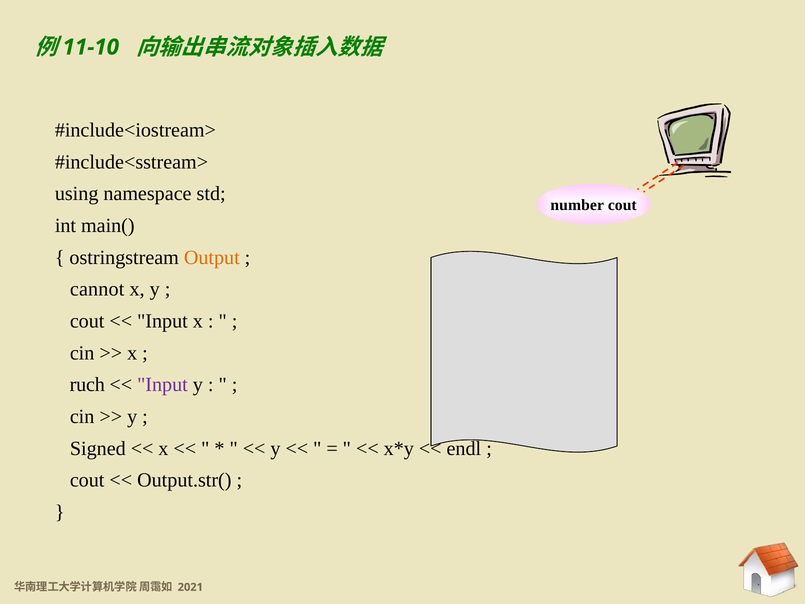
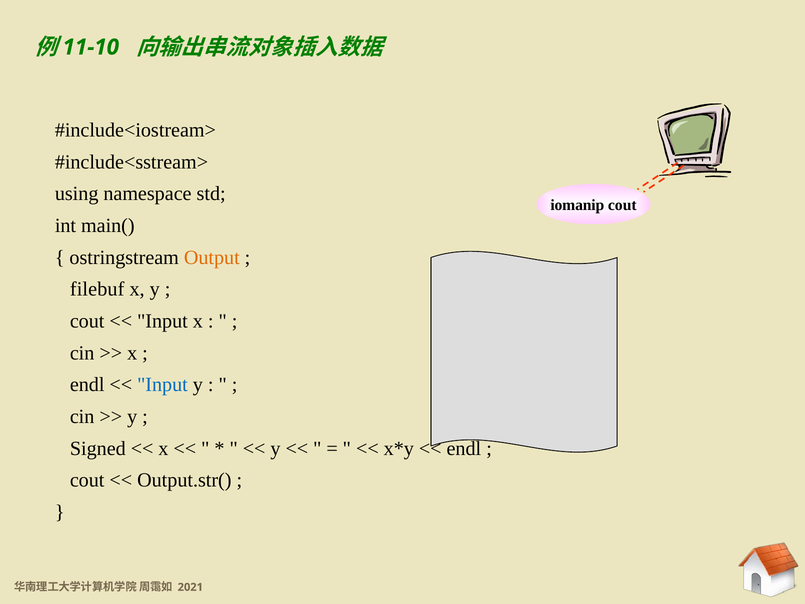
number: number -> iomanip (577, 205)
cannot: cannot -> filebuf (97, 289)
ruch: ruch -> endl (87, 385)
Input colour: purple -> blue (162, 385)
